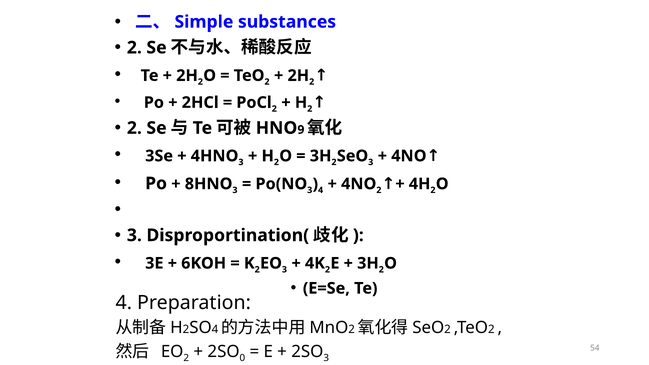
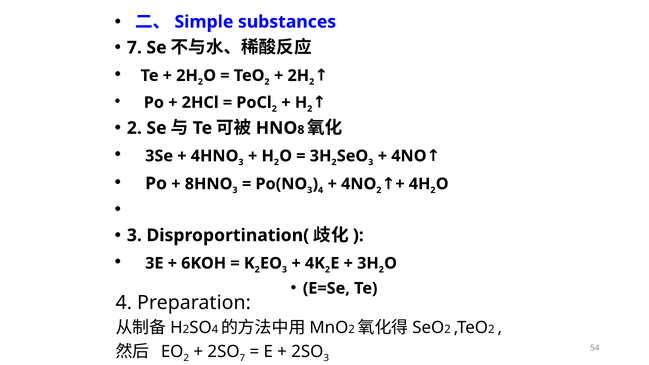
2: 2 -> 7 (134, 48)
9: 9 -> 8 (301, 130)
0: 0 -> 7 (242, 358)
